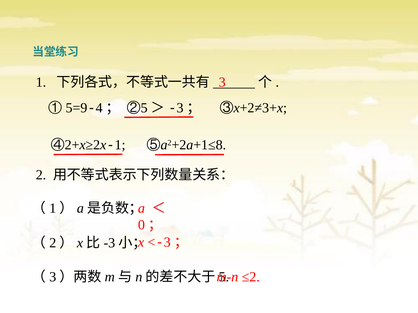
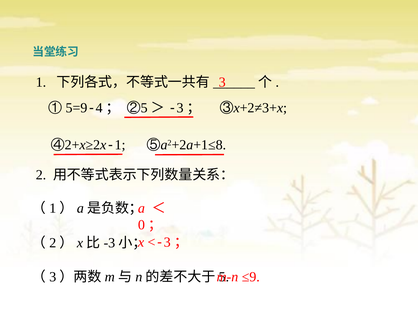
≤2: ≤2 -> ≤9 (251, 277)
